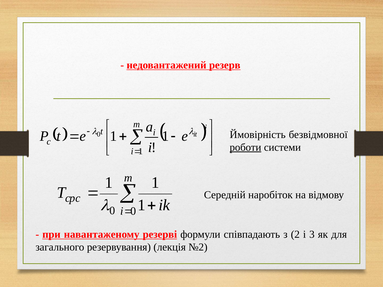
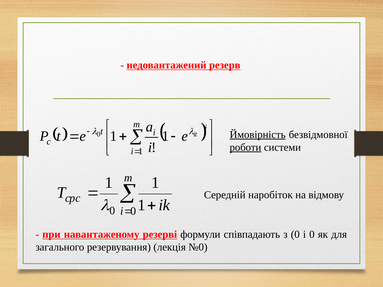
Ймовірність underline: none -> present (258, 135)
з 2: 2 -> 0 (295, 234)
і 3: 3 -> 0 (312, 234)
№2: №2 -> №0 (198, 247)
